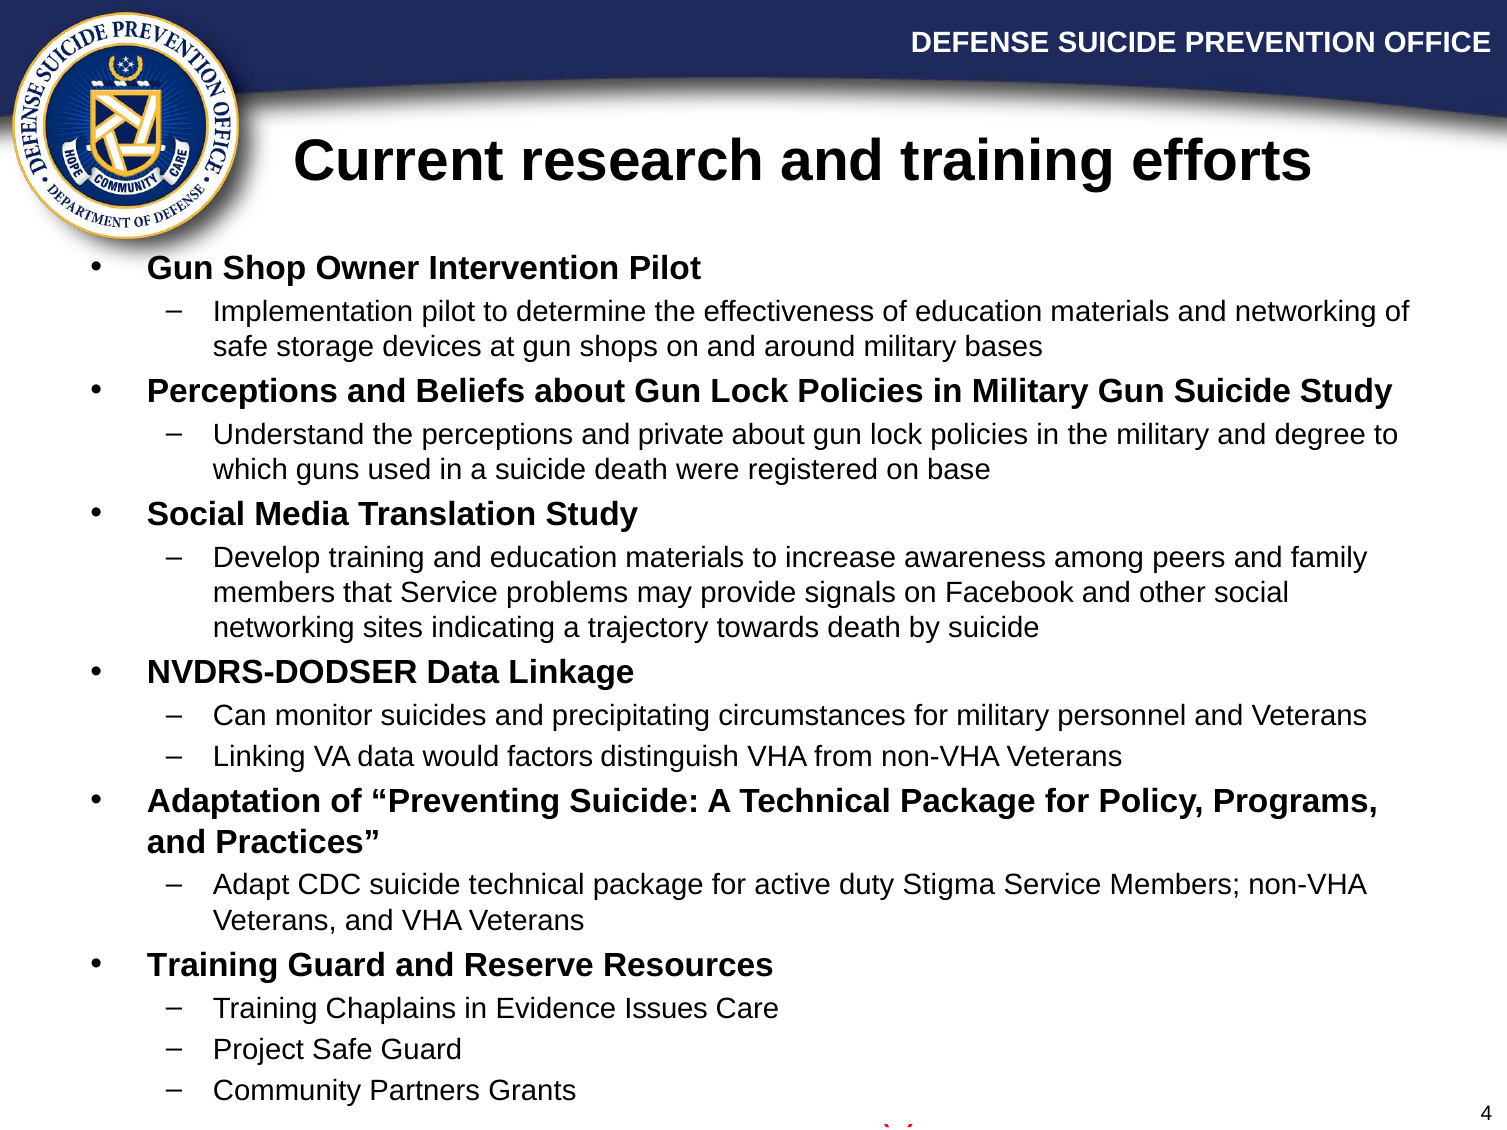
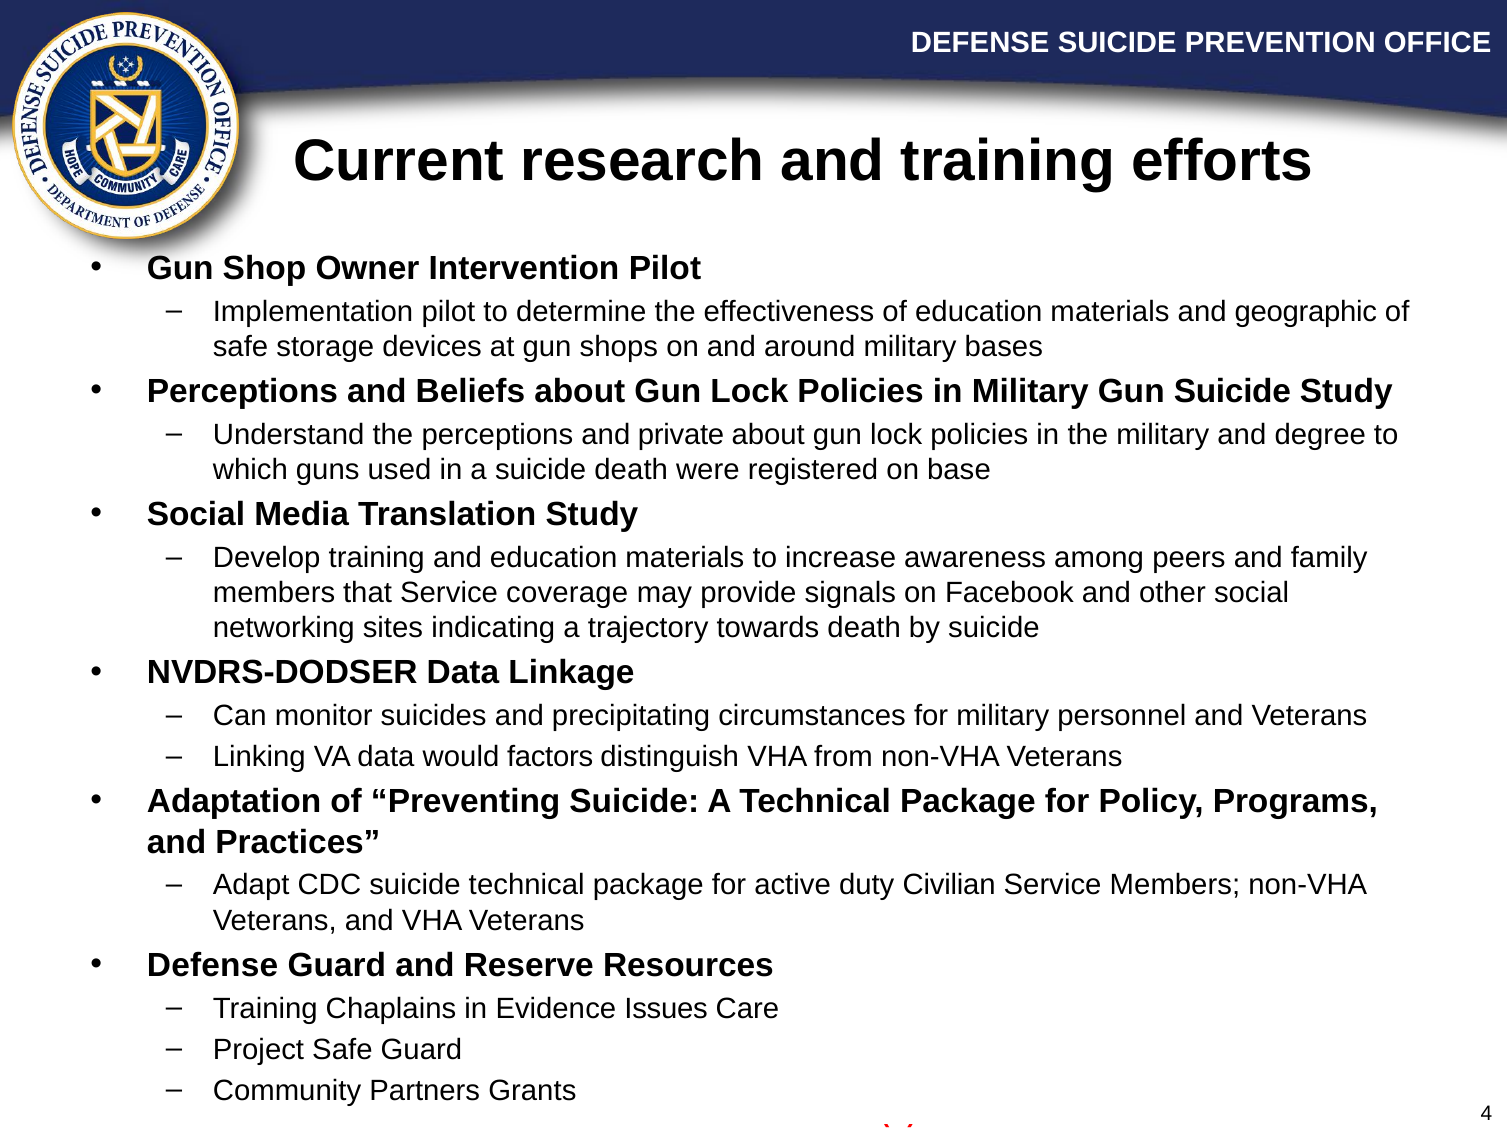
and networking: networking -> geographic (1306, 312)
problems: problems -> coverage (567, 593)
Stigma: Stigma -> Civilian (949, 886)
Training: Training -> Defense (213, 965)
